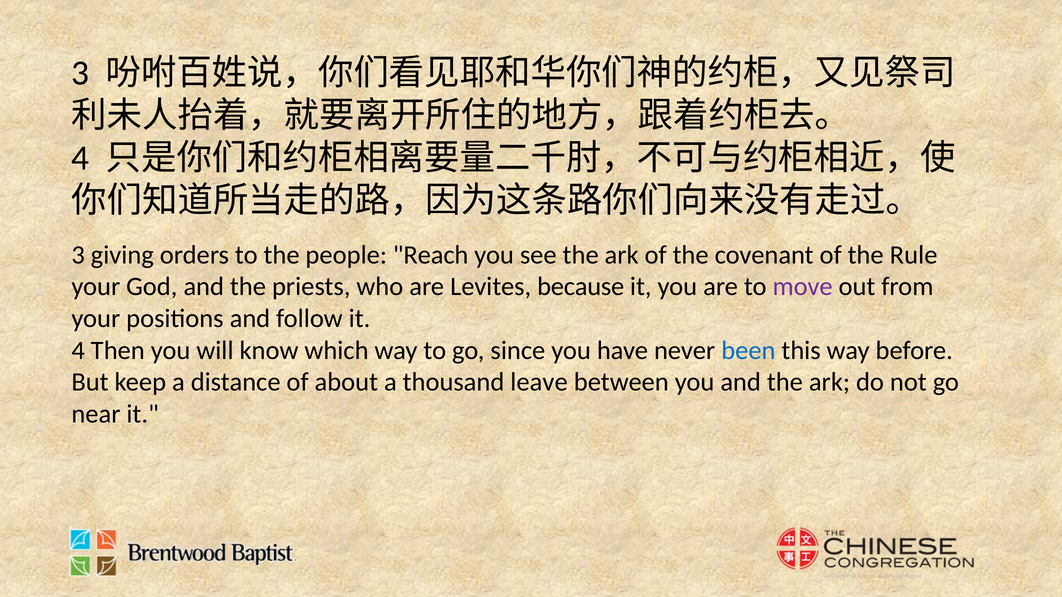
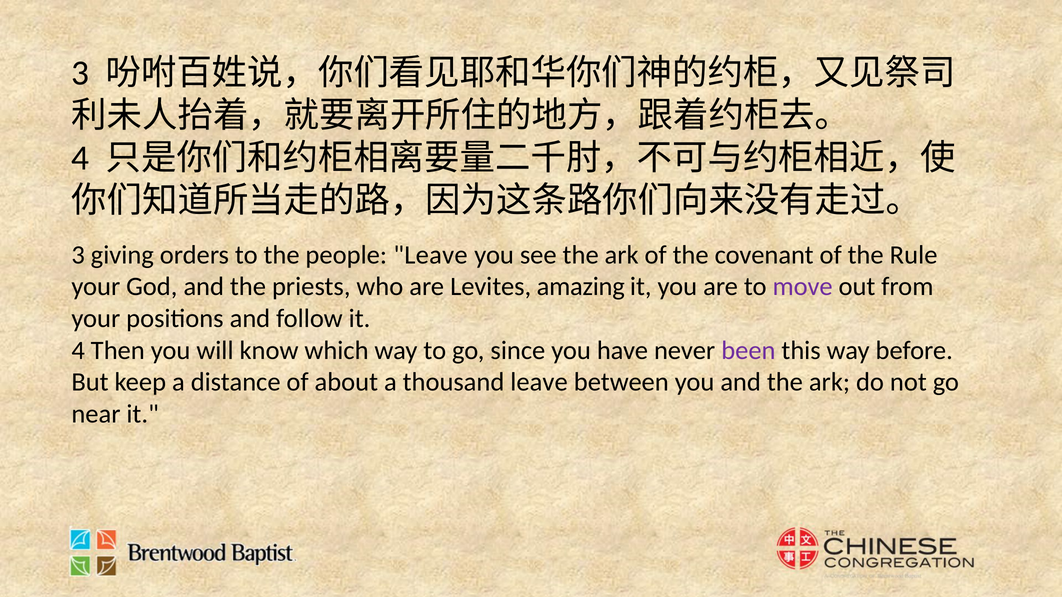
people Reach: Reach -> Leave (431, 255)
because: because -> amazing (581, 287)
been colour: blue -> purple (748, 351)
